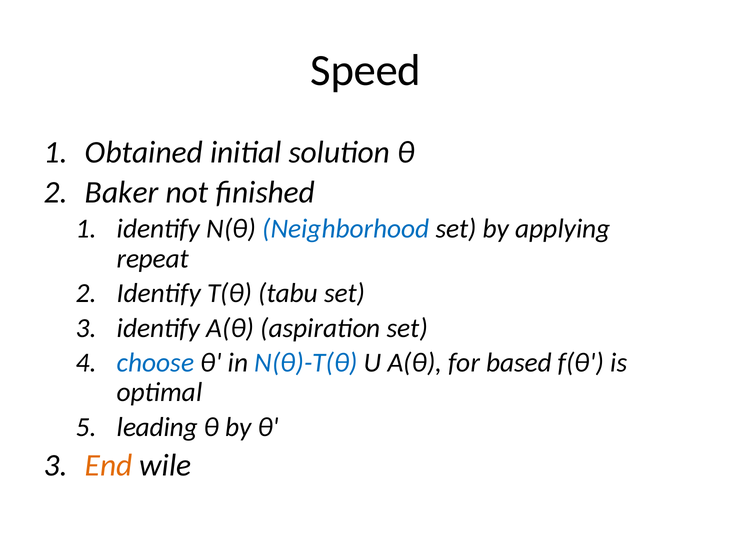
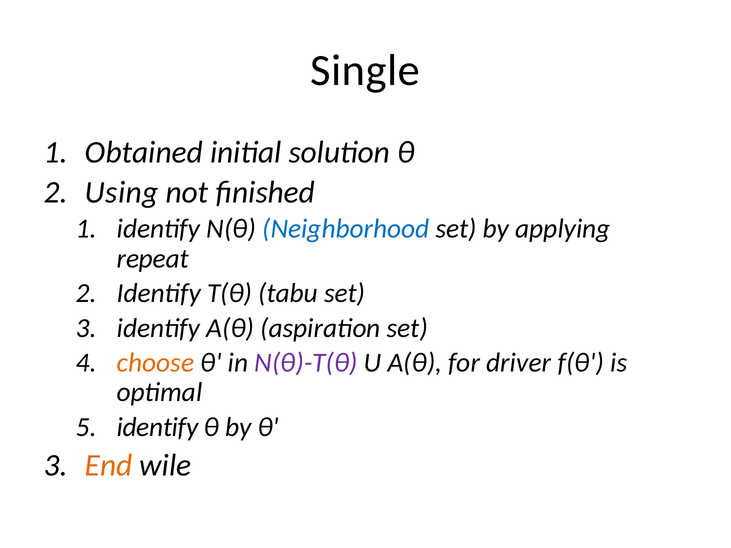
Speed: Speed -> Single (365, 71)
Baker: Baker -> Using (122, 193)
choose colour: blue -> orange (156, 363)
N(θ)-T(θ colour: blue -> purple (306, 363)
based: based -> driver (519, 363)
leading: leading -> identify (157, 427)
